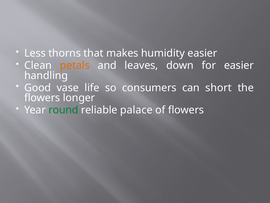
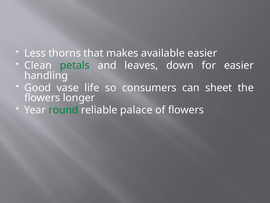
humidity: humidity -> available (163, 53)
petals colour: orange -> green (75, 65)
short: short -> sheet (219, 88)
